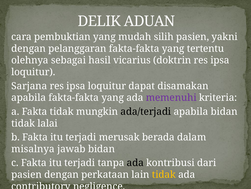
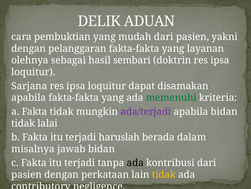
mudah silih: silih -> dari (164, 37)
tertentu: tertentu -> layanan (205, 48)
vicarius: vicarius -> sembari (132, 60)
memenuhi colour: purple -> green (171, 97)
ada/terjadi colour: black -> purple (146, 111)
merusak: merusak -> haruslah (119, 137)
